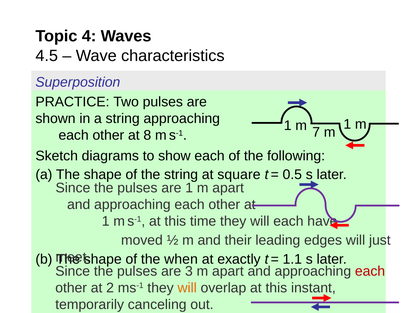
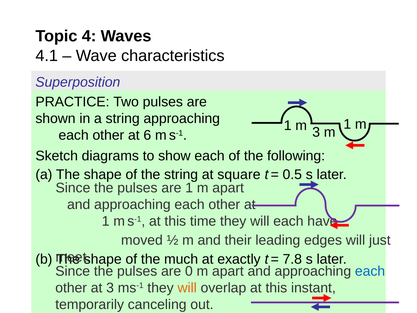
4.5: 4.5 -> 4.1 (47, 56)
m 7: 7 -> 3 (316, 132)
8: 8 -> 6 (147, 135)
when: when -> much (181, 259)
1.1: 1.1 -> 7.8 (292, 259)
3: 3 -> 0 (189, 271)
each colour: red -> blue (370, 271)
at 2: 2 -> 3 (110, 288)
